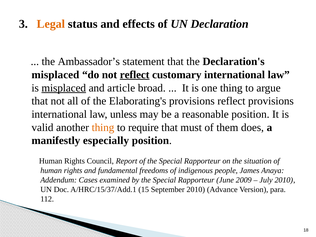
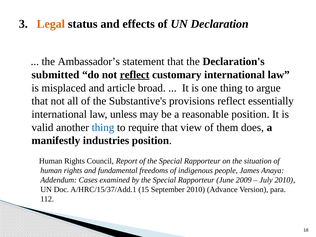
misplaced: misplaced -> submitted (55, 75)
misplaced underline: present -> none (64, 88)
Elaborating's: Elaborating's -> Substantive's (138, 101)
reflect provisions: provisions -> essentially (271, 101)
thing colour: orange -> blue (103, 127)
must: must -> view (191, 127)
especially: especially -> industries (106, 141)
